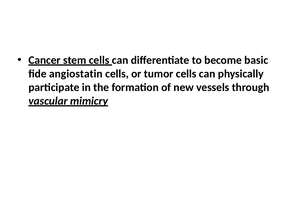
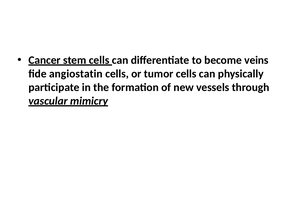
basic: basic -> veins (256, 60)
